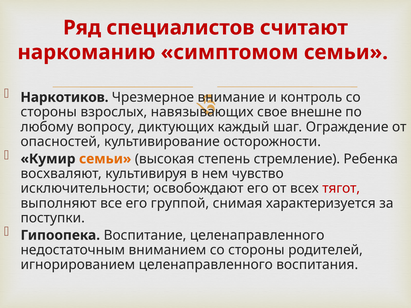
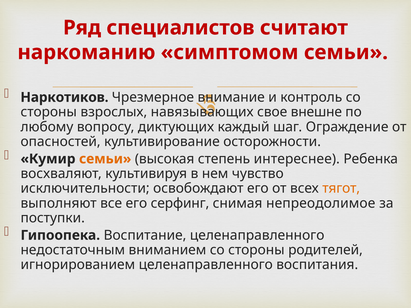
стремление: стремление -> интереснее (297, 159)
тягот colour: red -> orange (341, 189)
группой: группой -> серфинг (180, 203)
характеризуется: характеризуется -> непреодолимое (321, 203)
